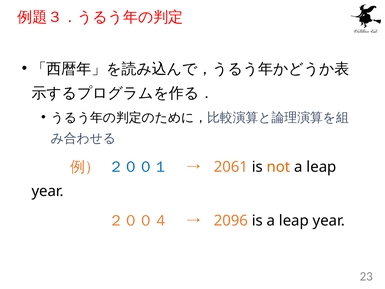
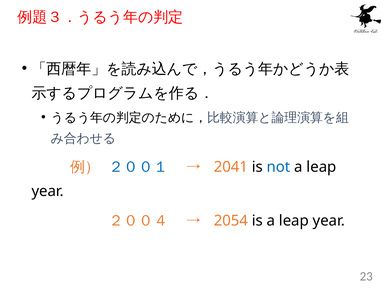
2061: 2061 -> 2041 (231, 167)
not colour: orange -> blue (279, 167)
2096: 2096 -> 2054 (231, 221)
